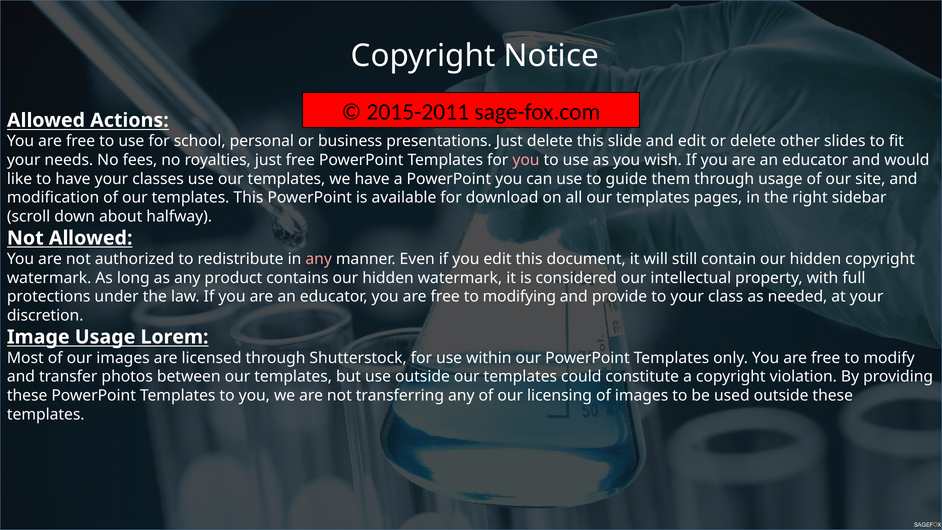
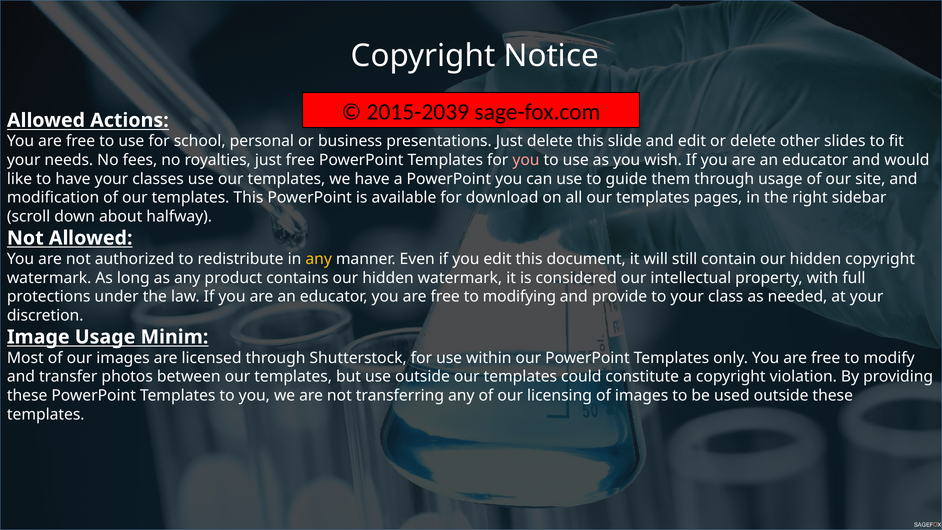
2015-2011: 2015-2011 -> 2015-2039 (418, 112)
any colour: pink -> yellow (319, 259)
Lorem: Lorem -> Minim (174, 337)
